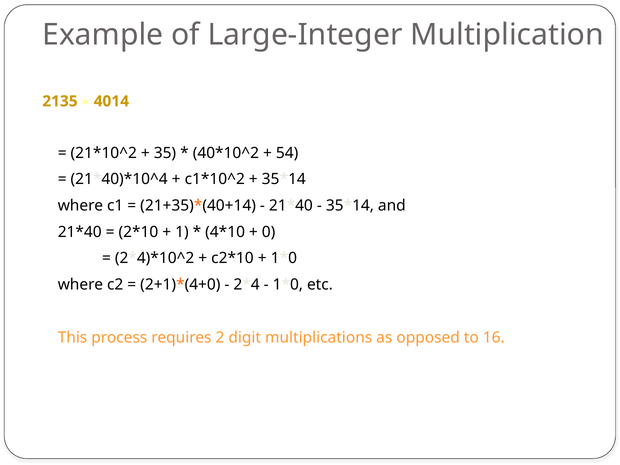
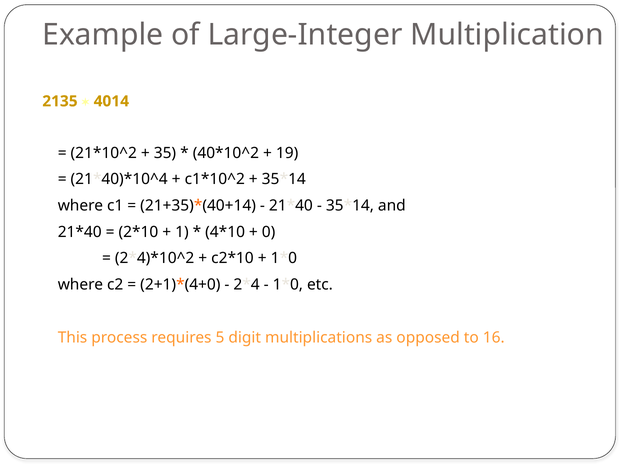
54: 54 -> 19 (287, 153)
2: 2 -> 5 (220, 337)
